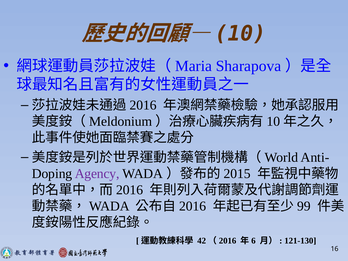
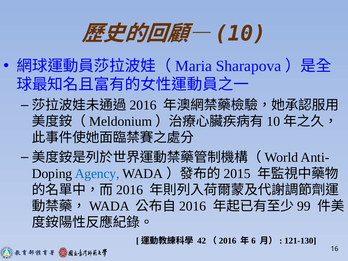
Agency colour: purple -> blue (97, 174)
